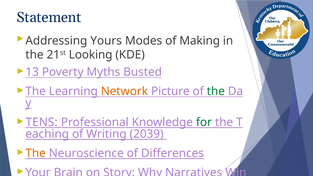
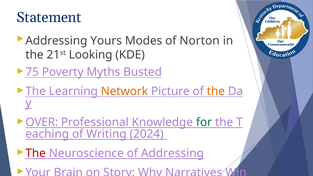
Making: Making -> Norton (200, 41)
13: 13 -> 75 (32, 72)
the colour: green -> orange (216, 91)
TENS: TENS -> OVER (42, 122)
2039: 2039 -> 2024 (147, 134)
The colour: orange -> red (36, 153)
of Differences: Differences -> Addressing (172, 153)
